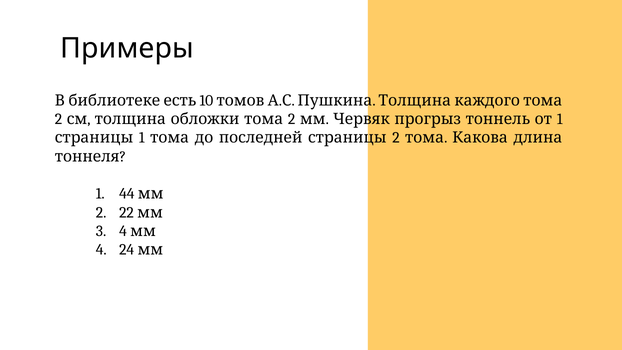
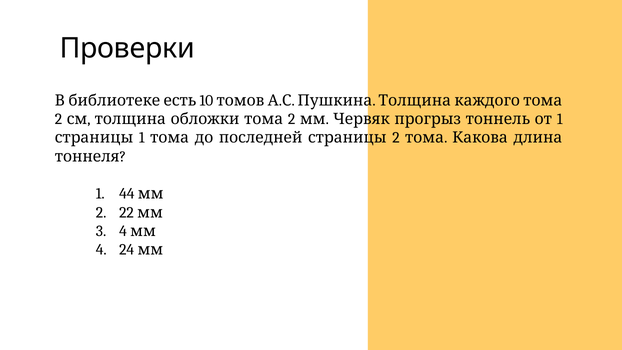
Примеры: Примеры -> Проверки (127, 48)
